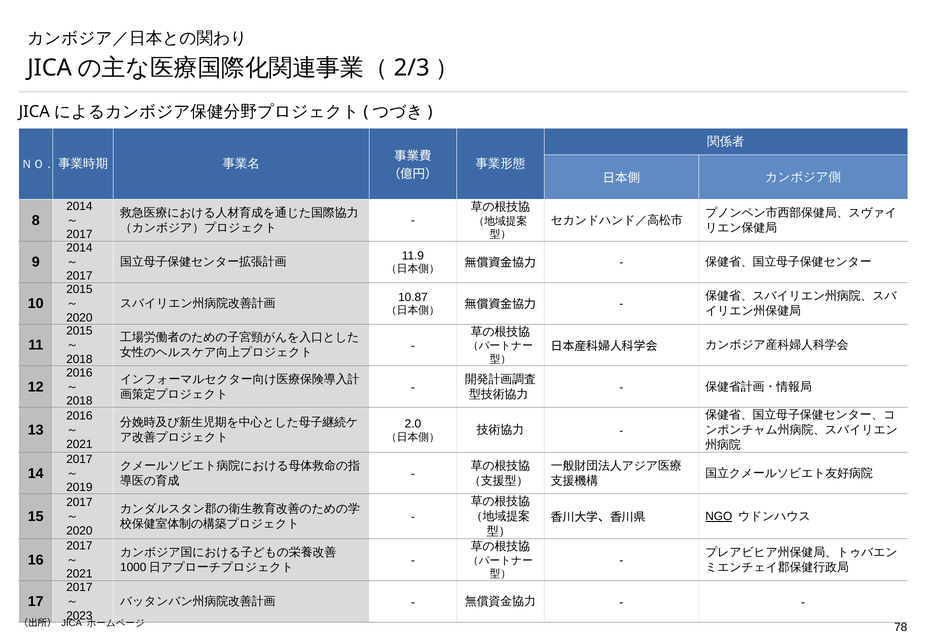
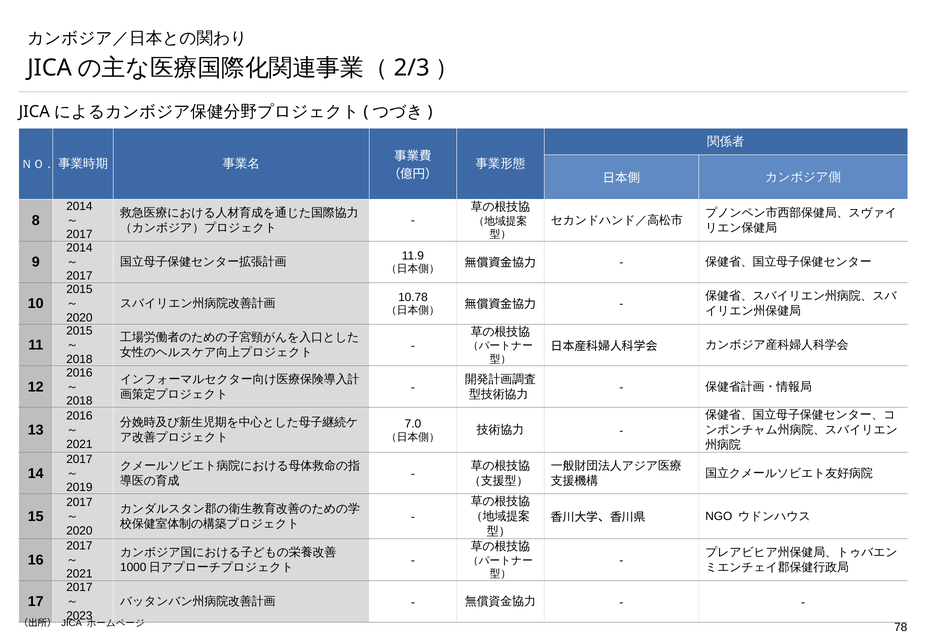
10.87: 10.87 -> 10.78 (413, 297)
2.0: 2.0 -> 7.0 (413, 424)
NGO underline: present -> none (719, 516)
